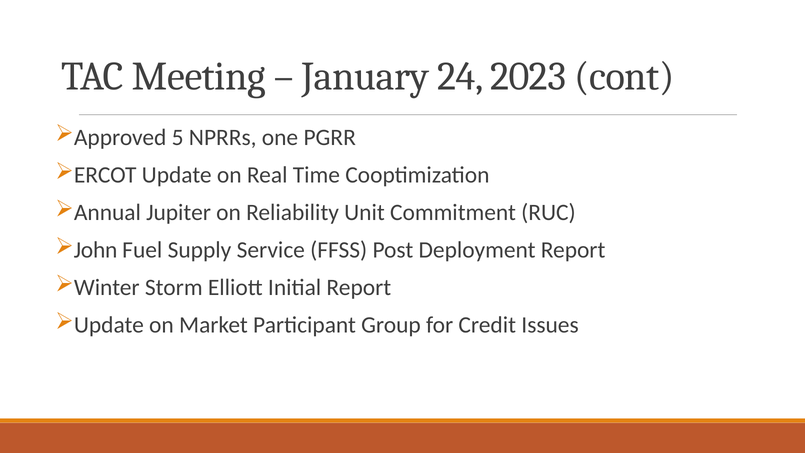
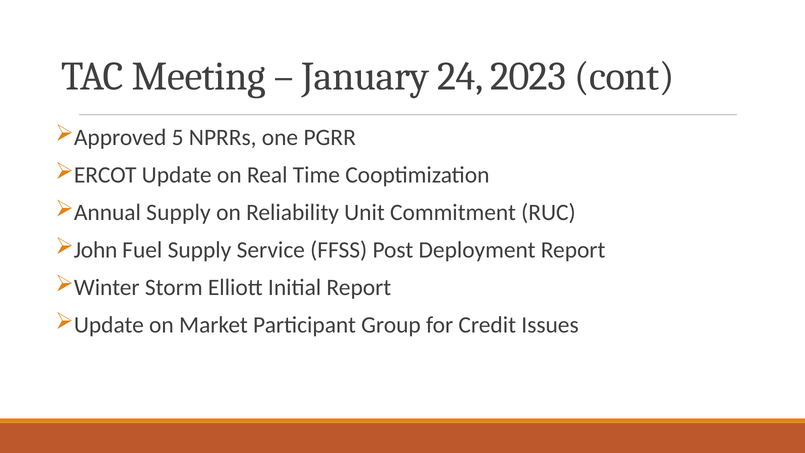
Annual Jupiter: Jupiter -> Supply (178, 212)
